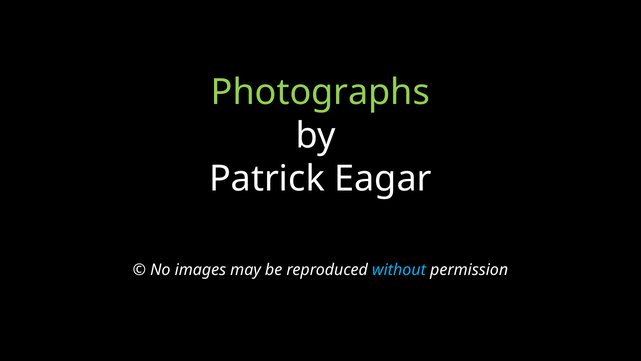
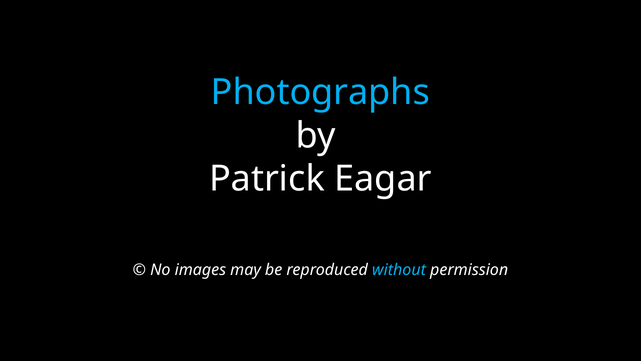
Photographs colour: light green -> light blue (320, 92)
